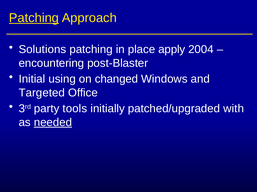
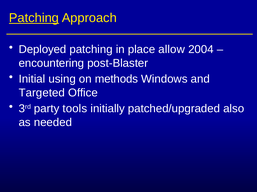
Solutions: Solutions -> Deployed (42, 50)
apply: apply -> allow (172, 50)
changed: changed -> methods (116, 79)
with: with -> also (234, 109)
needed underline: present -> none (53, 123)
